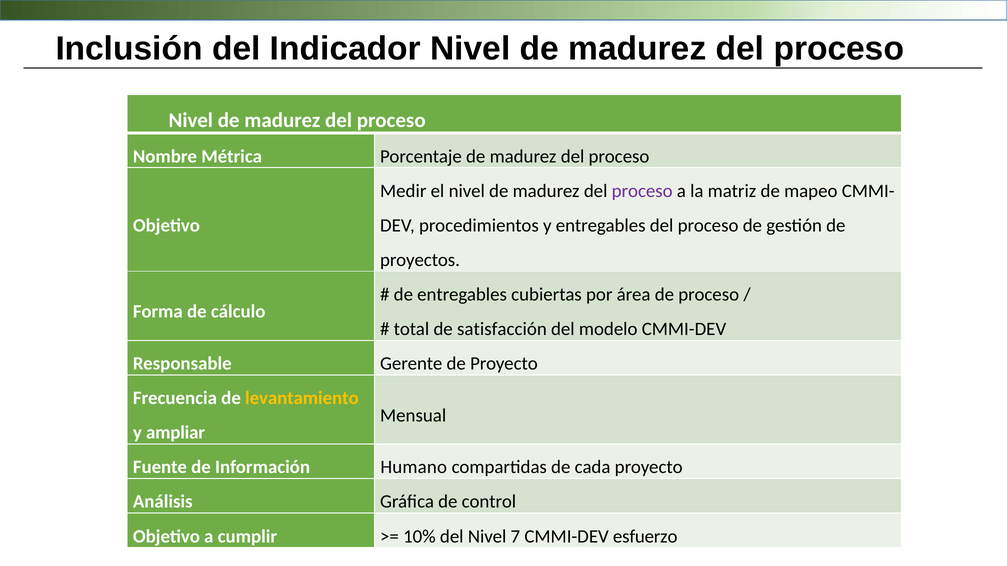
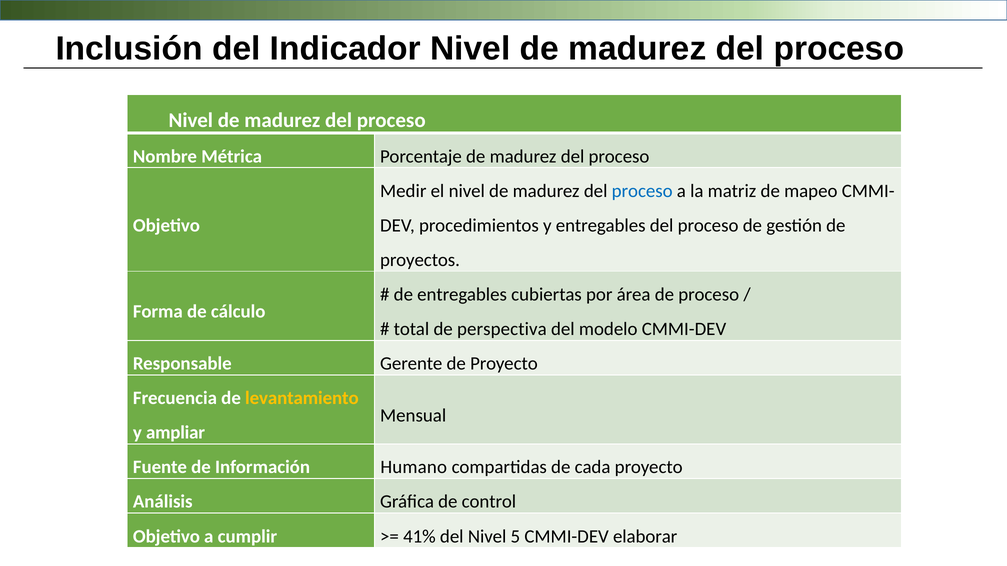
proceso colour: purple -> blue (642, 191)
satisfacción: satisfacción -> perspectiva (502, 329)
10%: 10% -> 41% (419, 537)
7: 7 -> 5 (515, 537)
esfuerzo: esfuerzo -> elaborar (645, 537)
